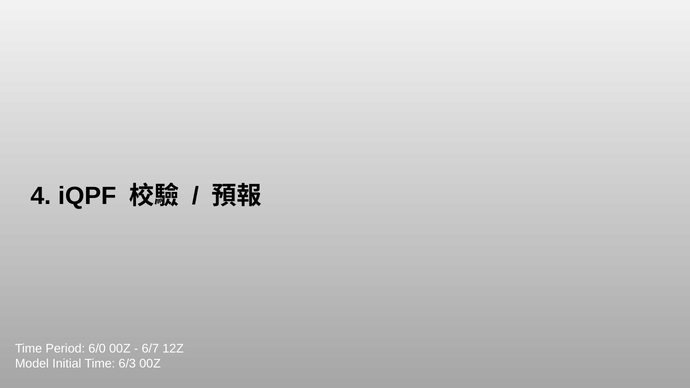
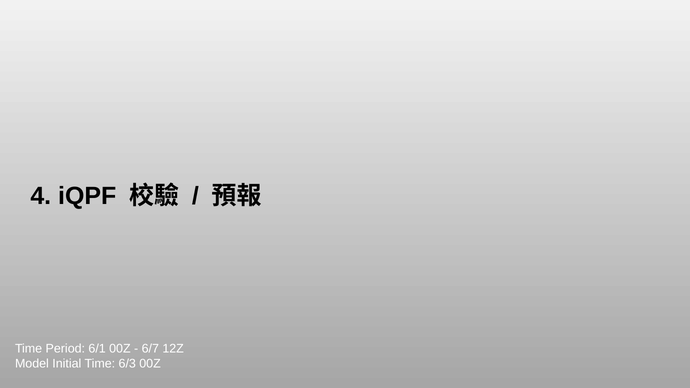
6/0: 6/0 -> 6/1 (97, 349)
